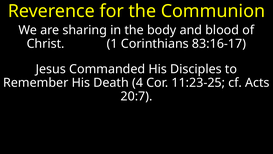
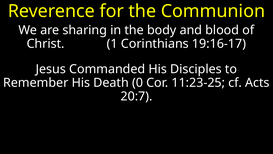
83:16-17: 83:16-17 -> 19:16-17 (219, 44)
4: 4 -> 0 (138, 83)
